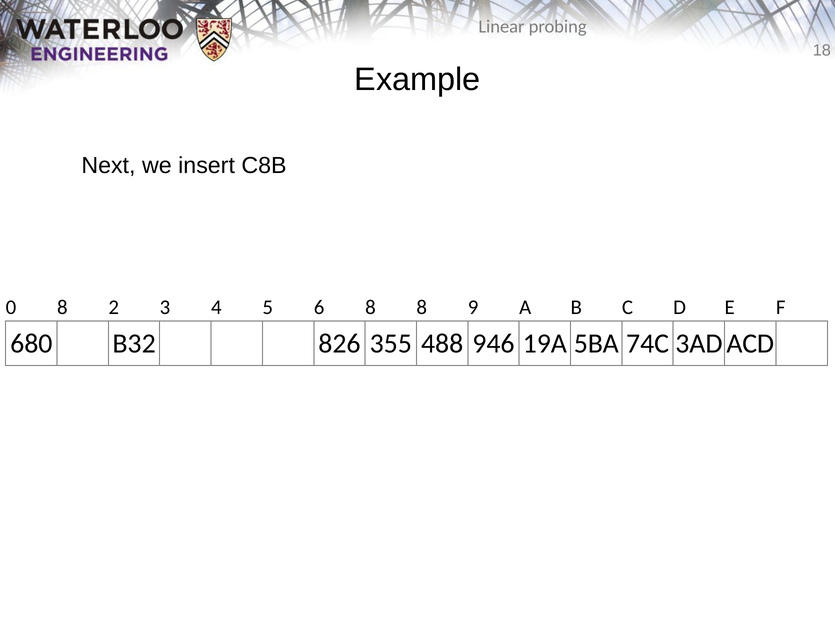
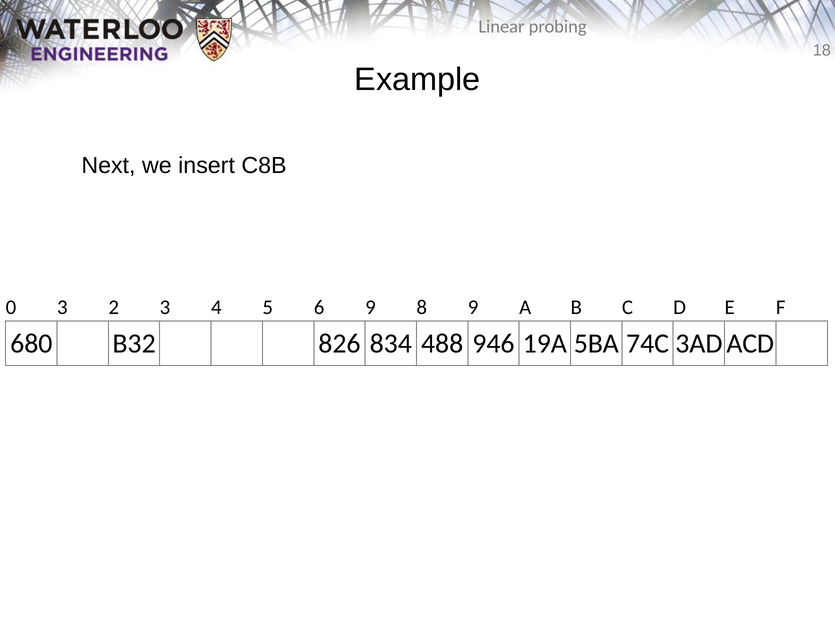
0 8: 8 -> 3 (62, 307)
6 8: 8 -> 9 (370, 307)
355: 355 -> 834 (391, 344)
